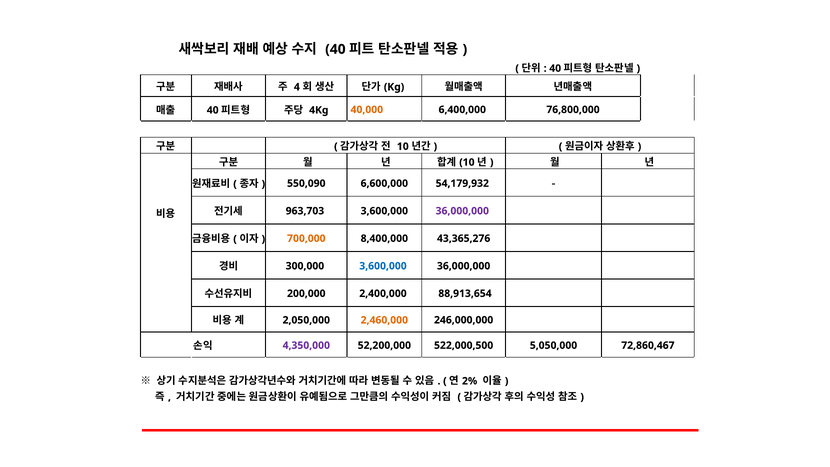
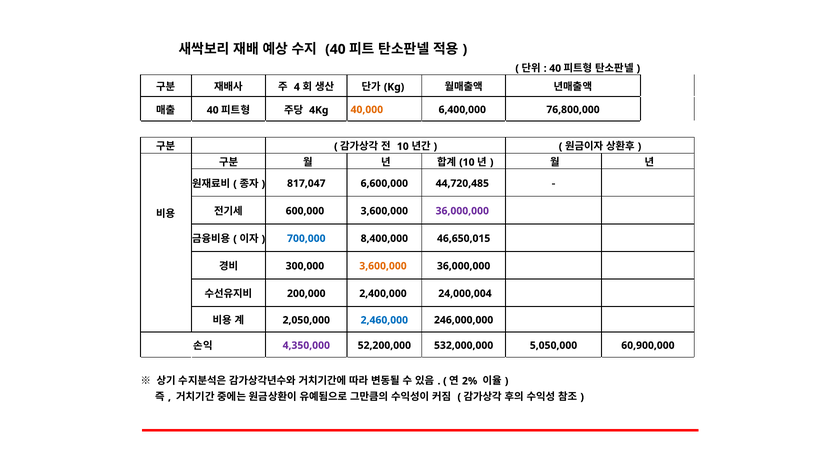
550,090: 550,090 -> 817,047 (306, 183)
54,179,932: 54,179,932 -> 44,720,485 (462, 183)
963,703: 963,703 -> 600,000 (305, 211)
700,000 colour: orange -> blue (306, 238)
43,365,276: 43,365,276 -> 46,650,015 (464, 238)
3,600,000 colour: blue -> orange (383, 266)
88,913,654: 88,913,654 -> 24,000,004 (465, 293)
2,460,000 colour: orange -> blue (384, 320)
522,000,500: 522,000,500 -> 532,000,000 (464, 345)
72,860,467: 72,860,467 -> 60,900,000 (648, 345)
